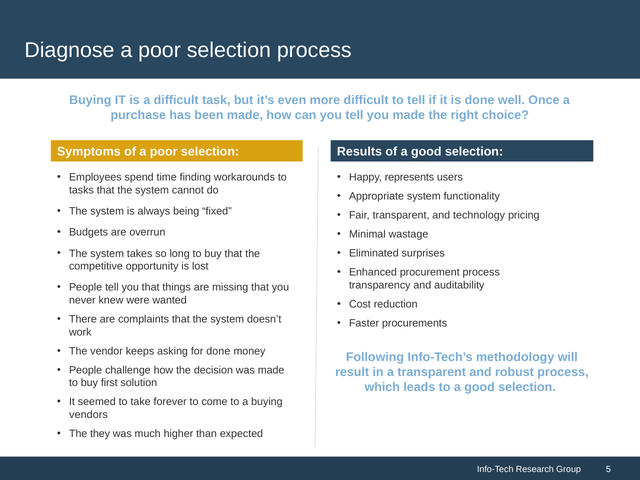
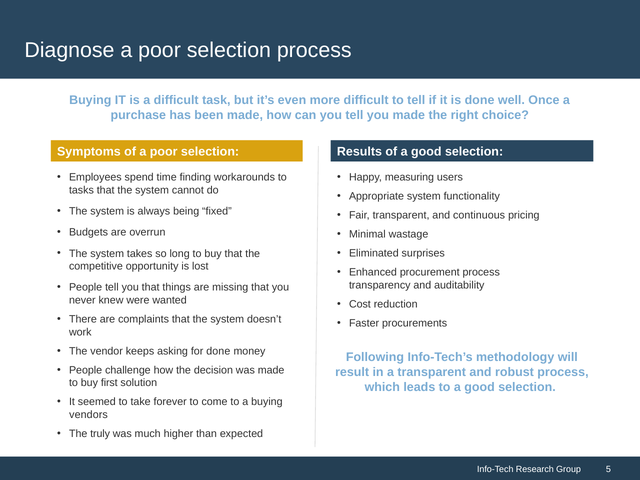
represents: represents -> measuring (409, 177)
technology: technology -> continuous (479, 215)
they: they -> truly (100, 434)
